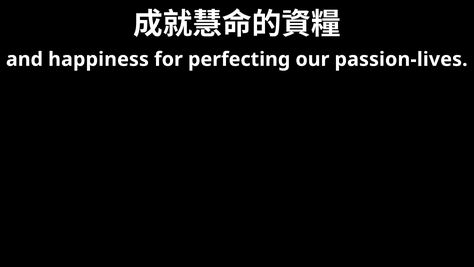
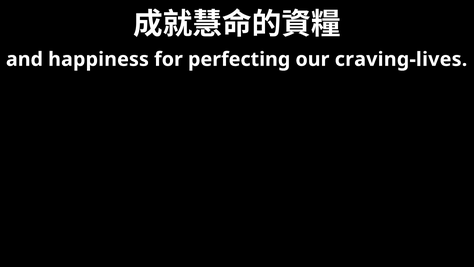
passion-lives: passion-lives -> craving-lives (401, 59)
